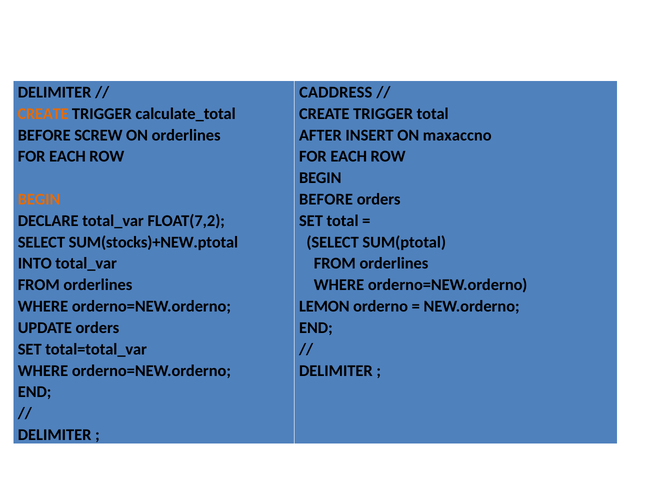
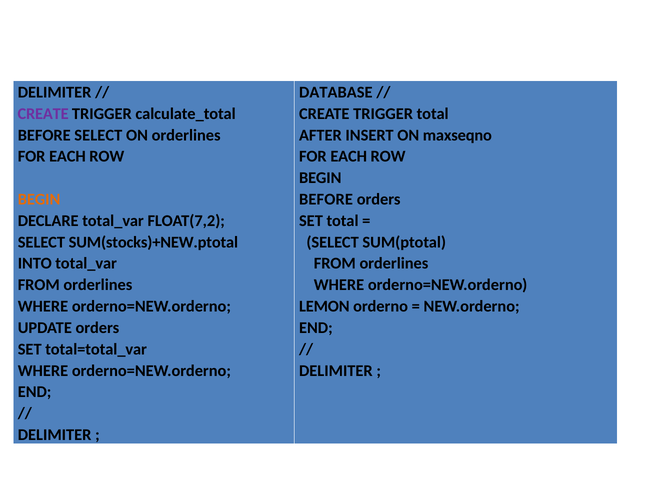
CADDRESS: CADDRESS -> DATABASE (336, 92)
CREATE colour: orange -> purple (43, 114)
BEFORE SCREW: SCREW -> SELECT (98, 135)
maxaccno: maxaccno -> maxseqno (457, 135)
